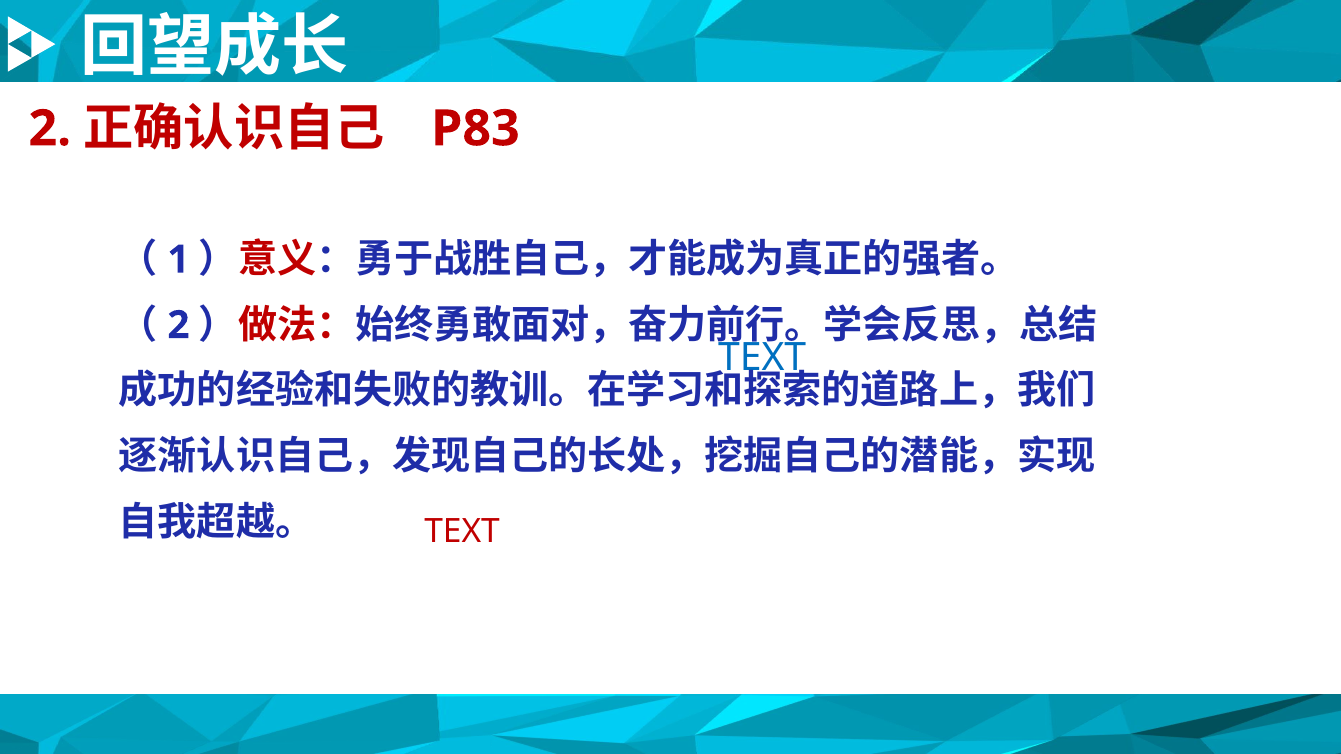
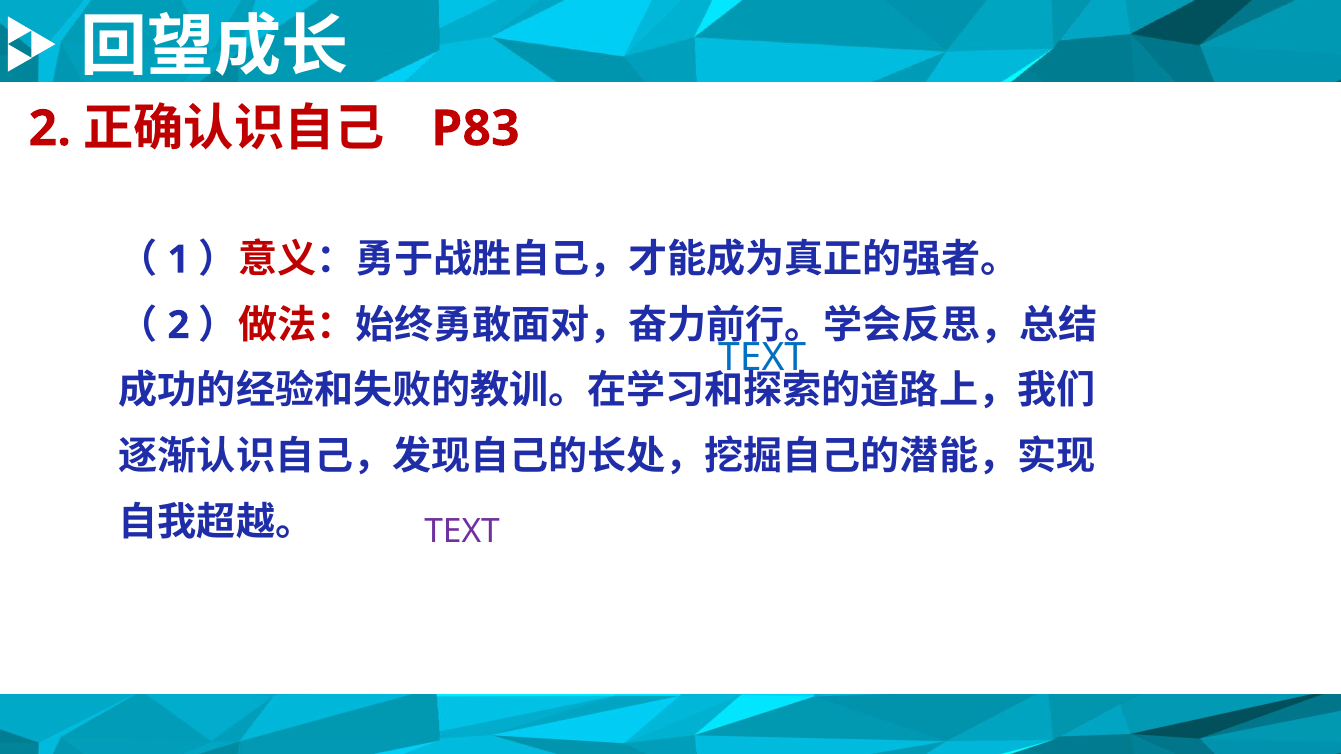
TEXT colour: red -> purple (462, 532)
